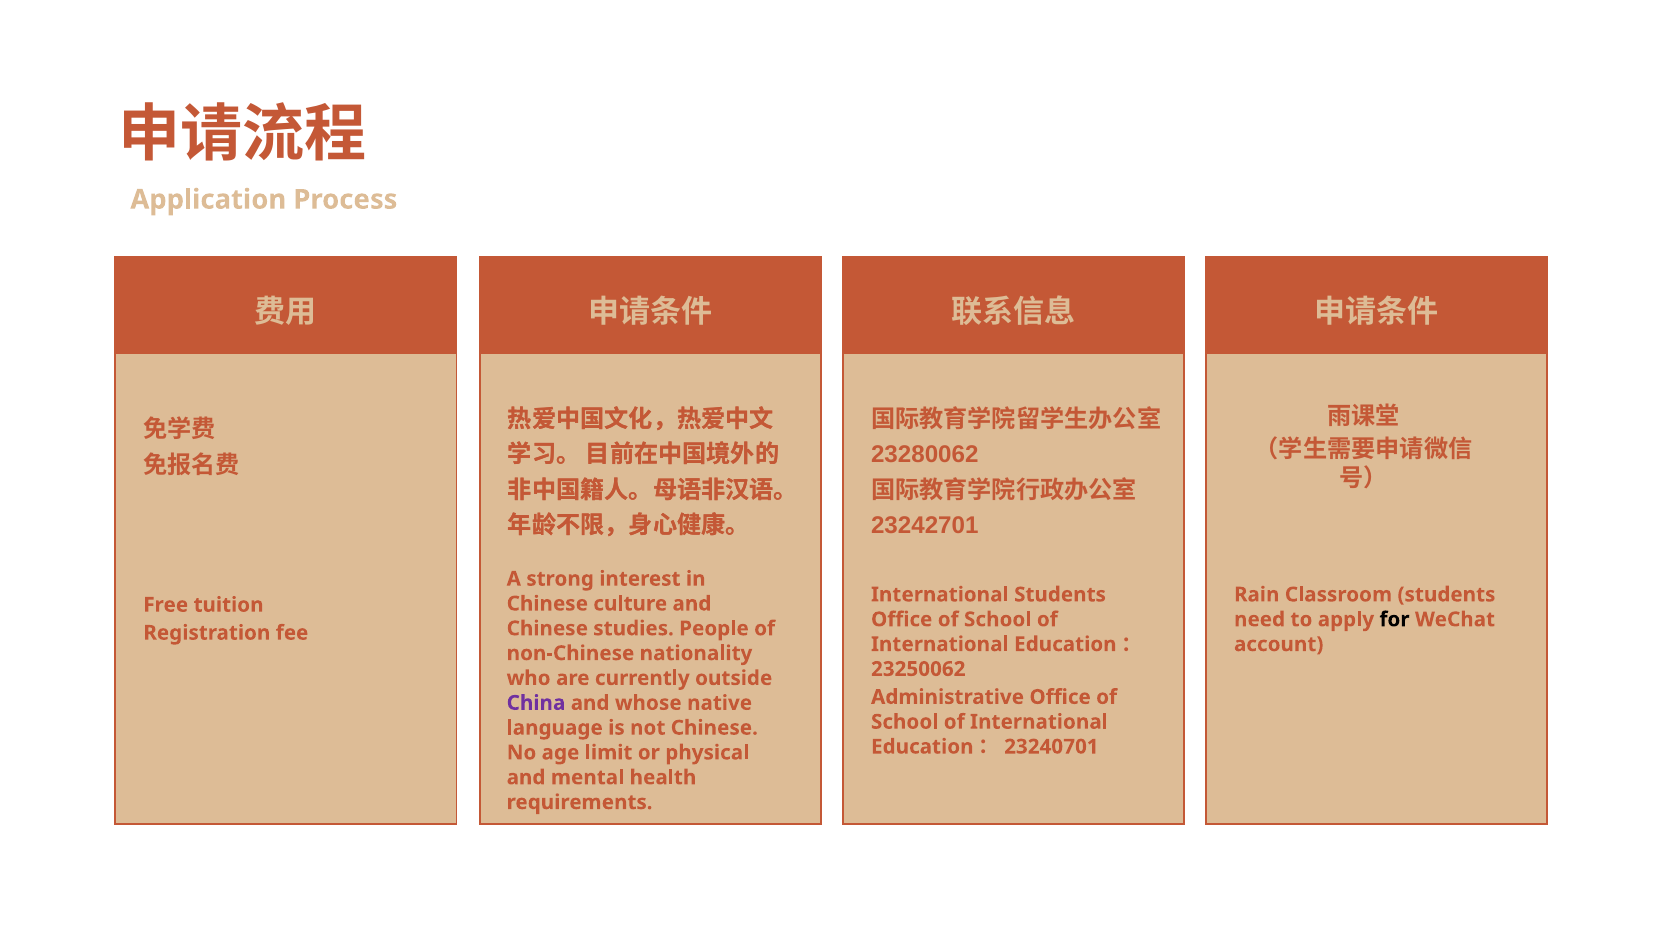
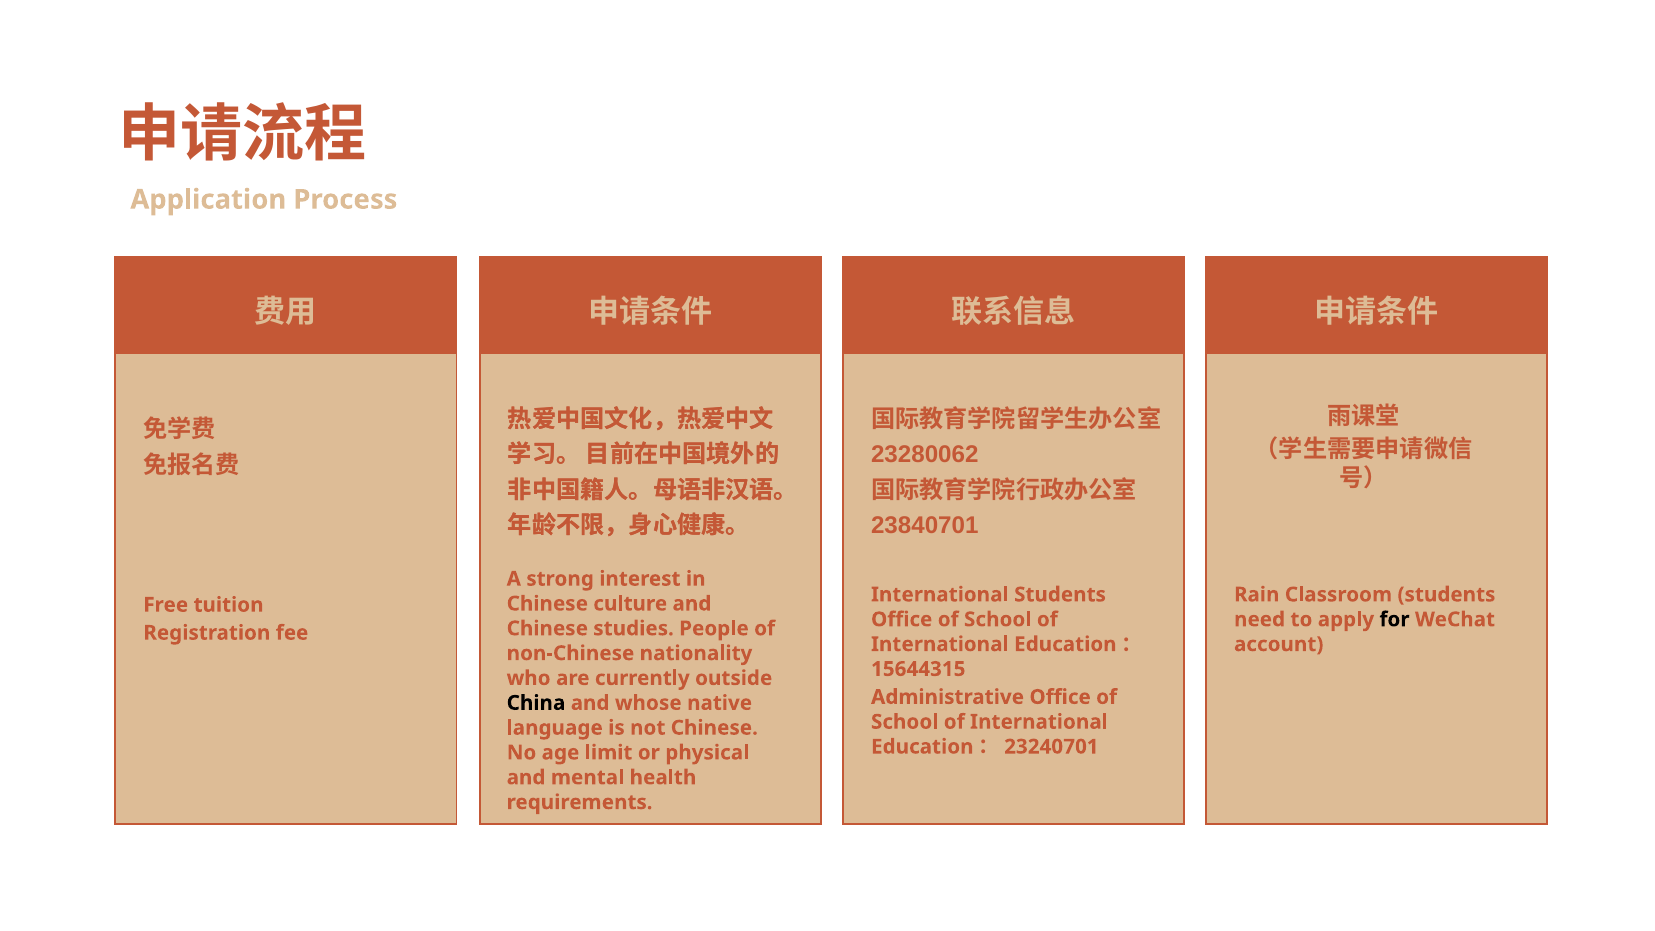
23242701: 23242701 -> 23840701 (925, 526)
23250062: 23250062 -> 15644315 (918, 669)
China colour: purple -> black (536, 703)
